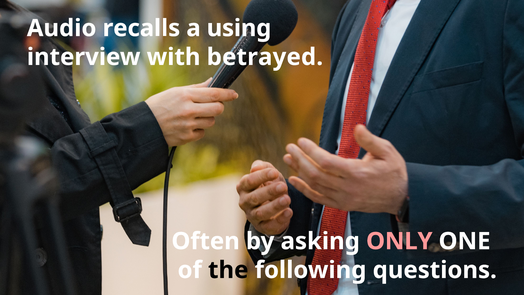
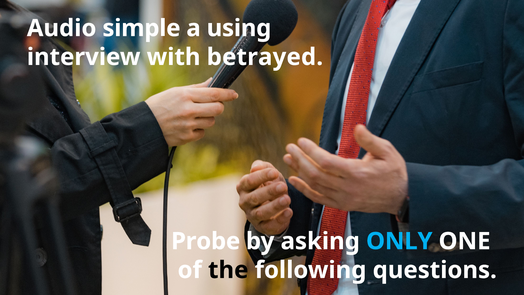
recalls: recalls -> simple (141, 28)
Often: Often -> Probe (206, 241)
ONLY colour: pink -> light blue (399, 241)
